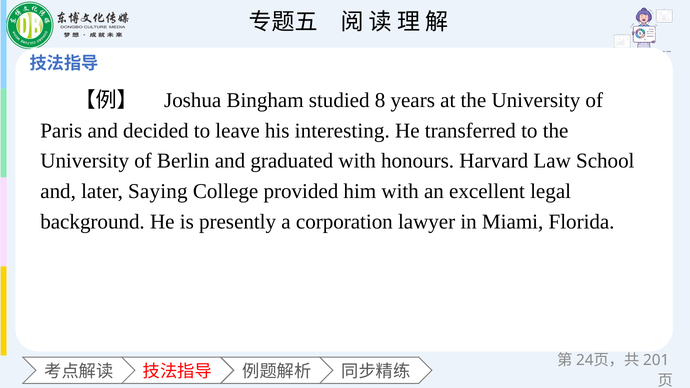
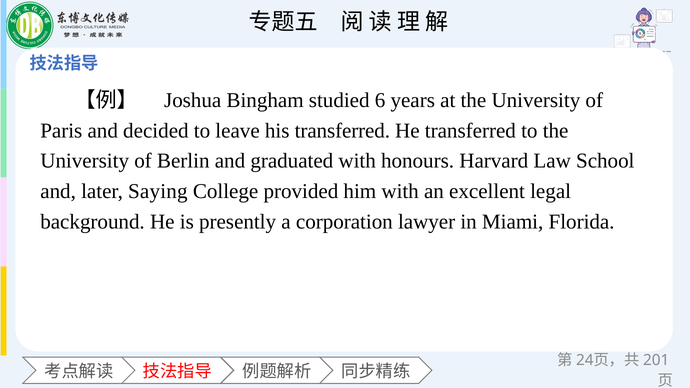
8: 8 -> 6 (380, 100)
his interesting: interesting -> transferred (342, 131)
